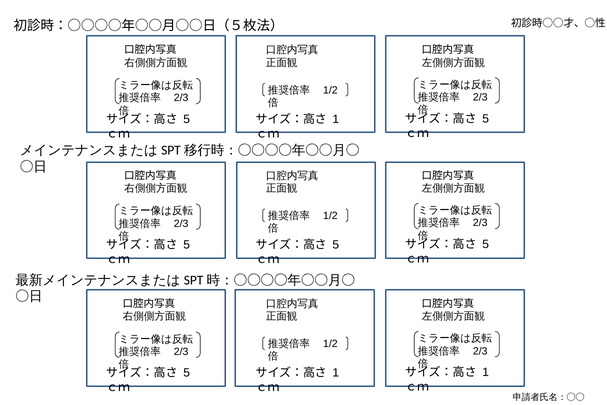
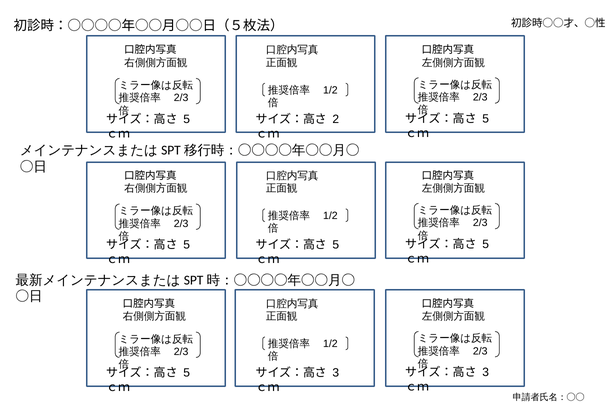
1: 1 -> 2 (336, 119)
1: 1 -> 3 (486, 372)
1: 1 -> 3 (336, 373)
